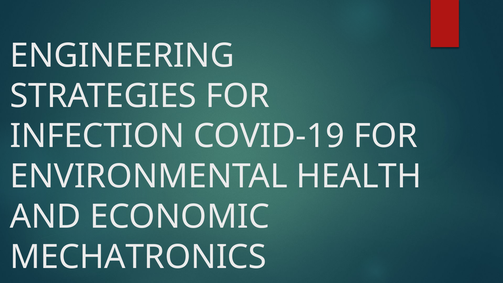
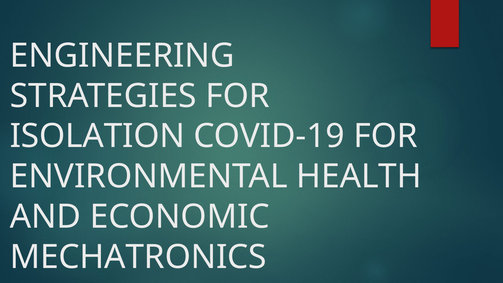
INFECTION: INFECTION -> ISOLATION (97, 136)
